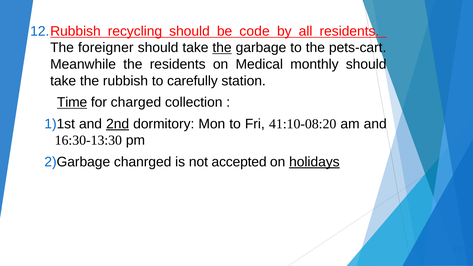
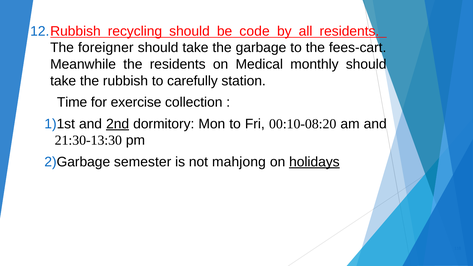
the underline: present -> none (222, 48)
pets-cart: pets-cart -> fees-cart (358, 48)
Time underline: present -> none (72, 102)
charged: charged -> exercise (136, 102)
41:10-08:20: 41:10-08:20 -> 00:10-08:20 (303, 124)
16:30-13:30: 16:30-13:30 -> 21:30-13:30 (88, 140)
chanrged: chanrged -> semester (143, 162)
accepted: accepted -> mahjong (239, 162)
